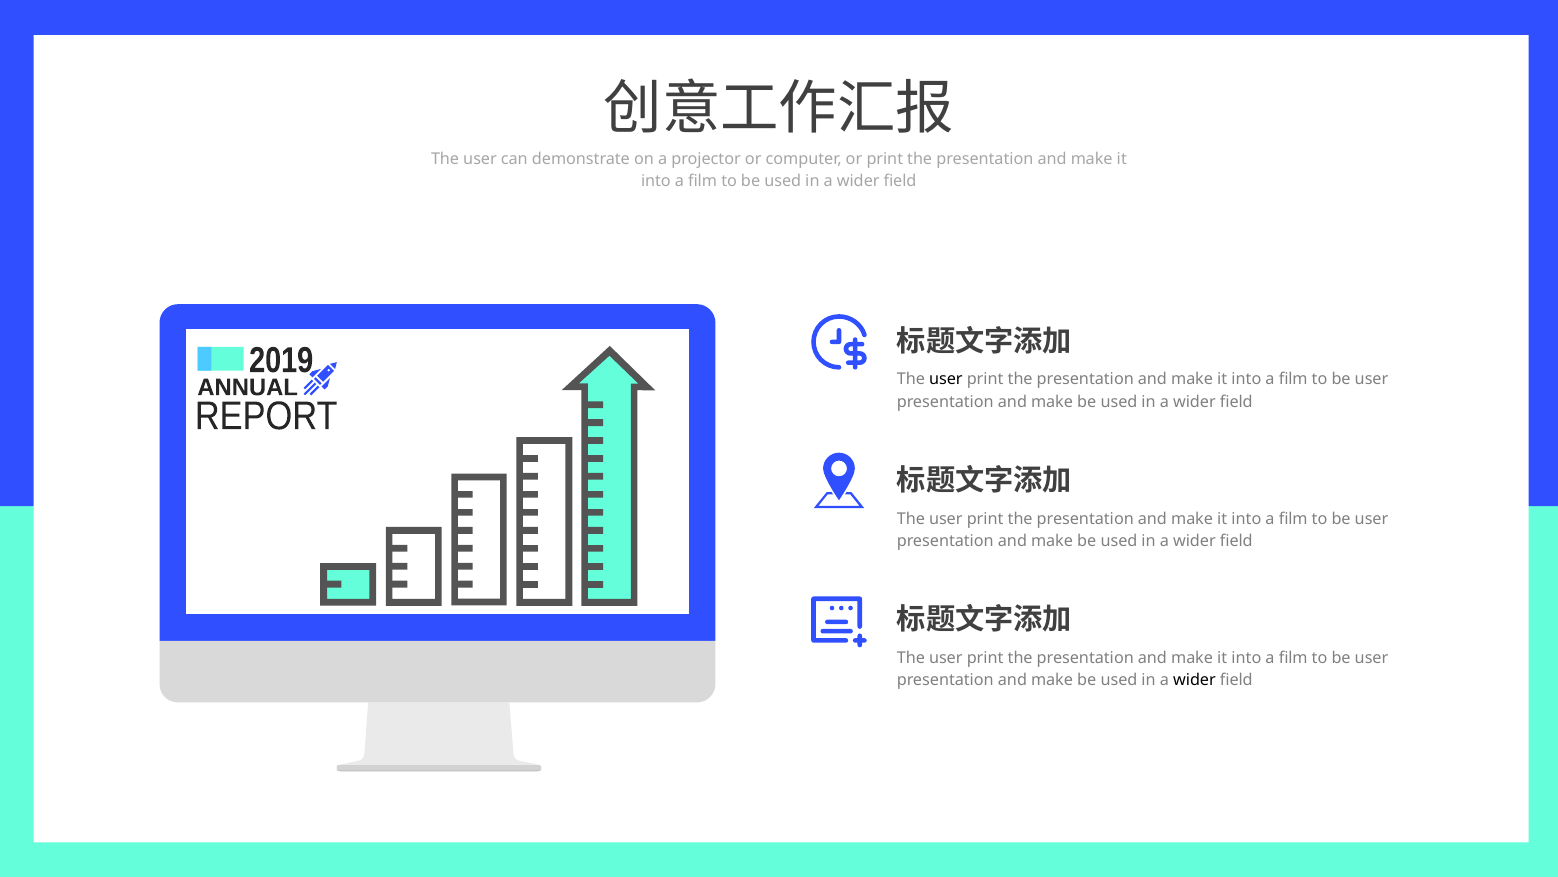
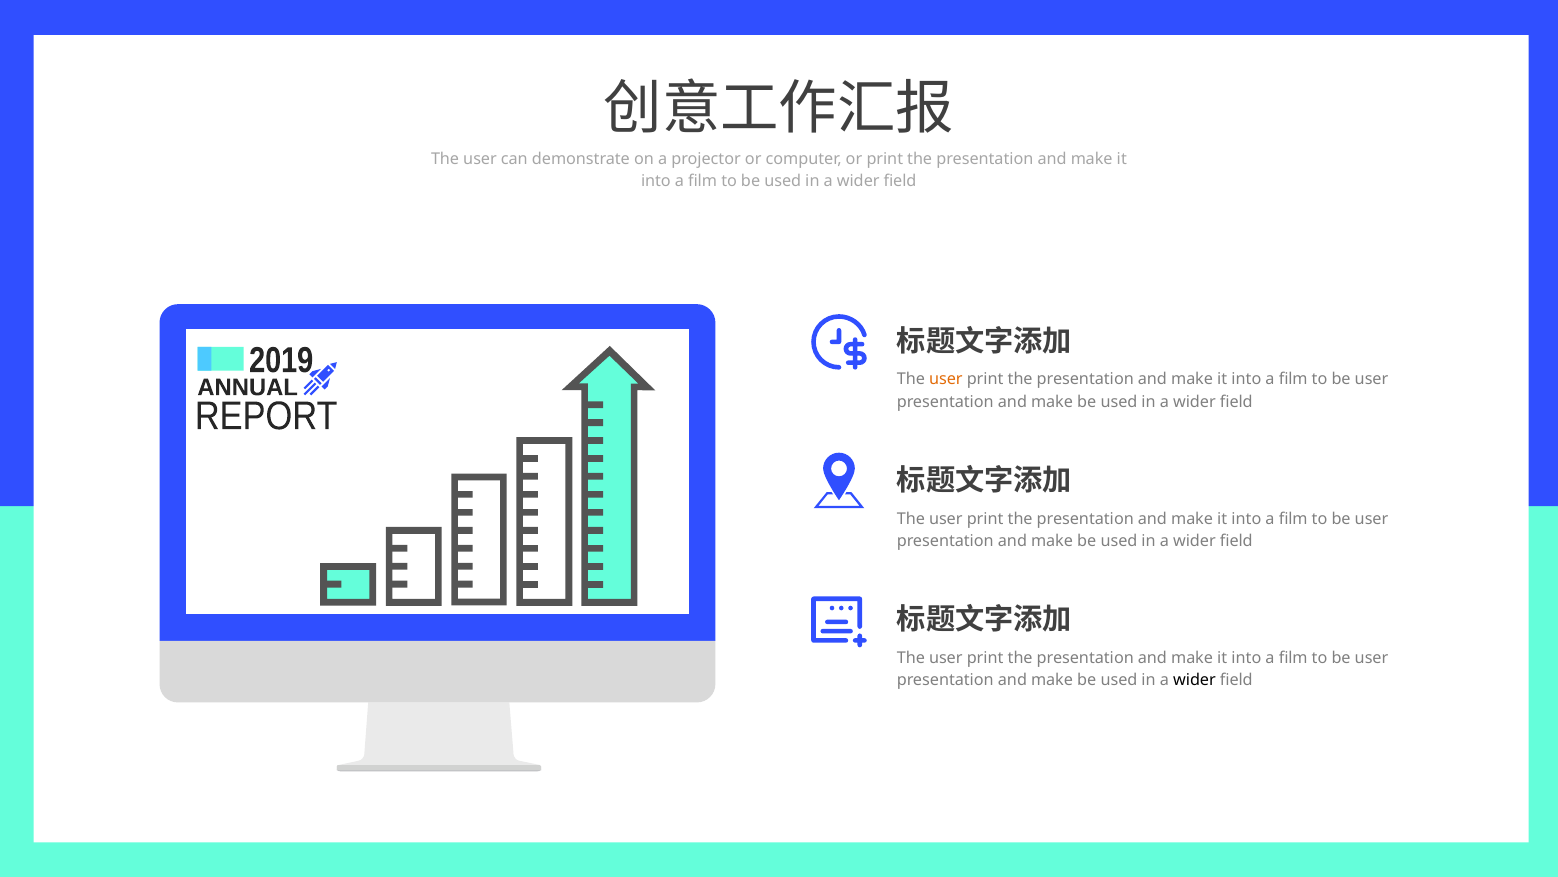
user colour: black -> orange (946, 379)
